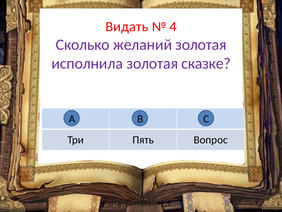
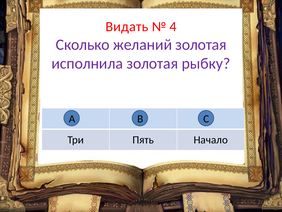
сказке: сказке -> рыбку (206, 63)
Вопрос: Вопрос -> Начало (211, 139)
